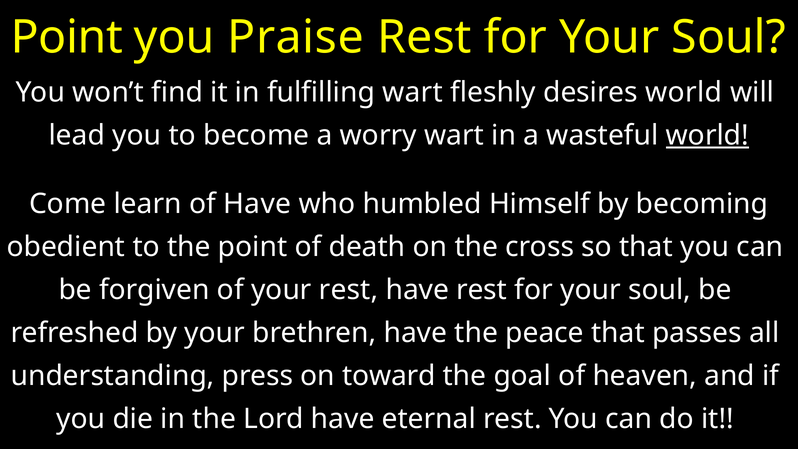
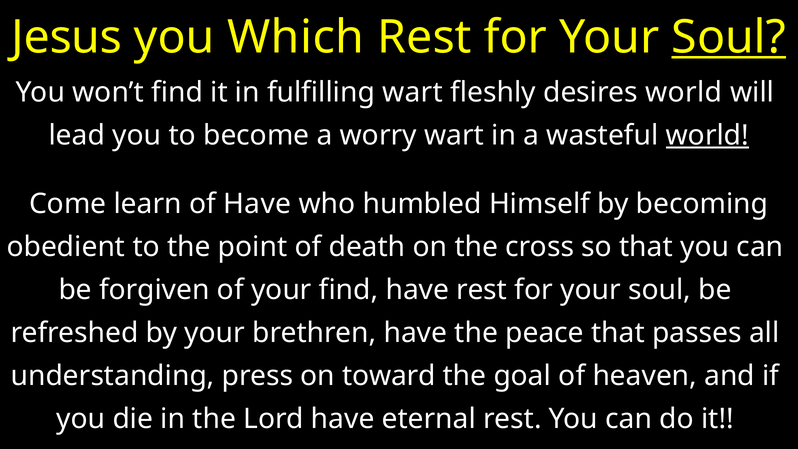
Point: Point -> Jesus (67, 37)
Praise: Praise -> Which (296, 37)
Soul underline: none -> present (729, 37)
your rest: rest -> find (349, 290)
